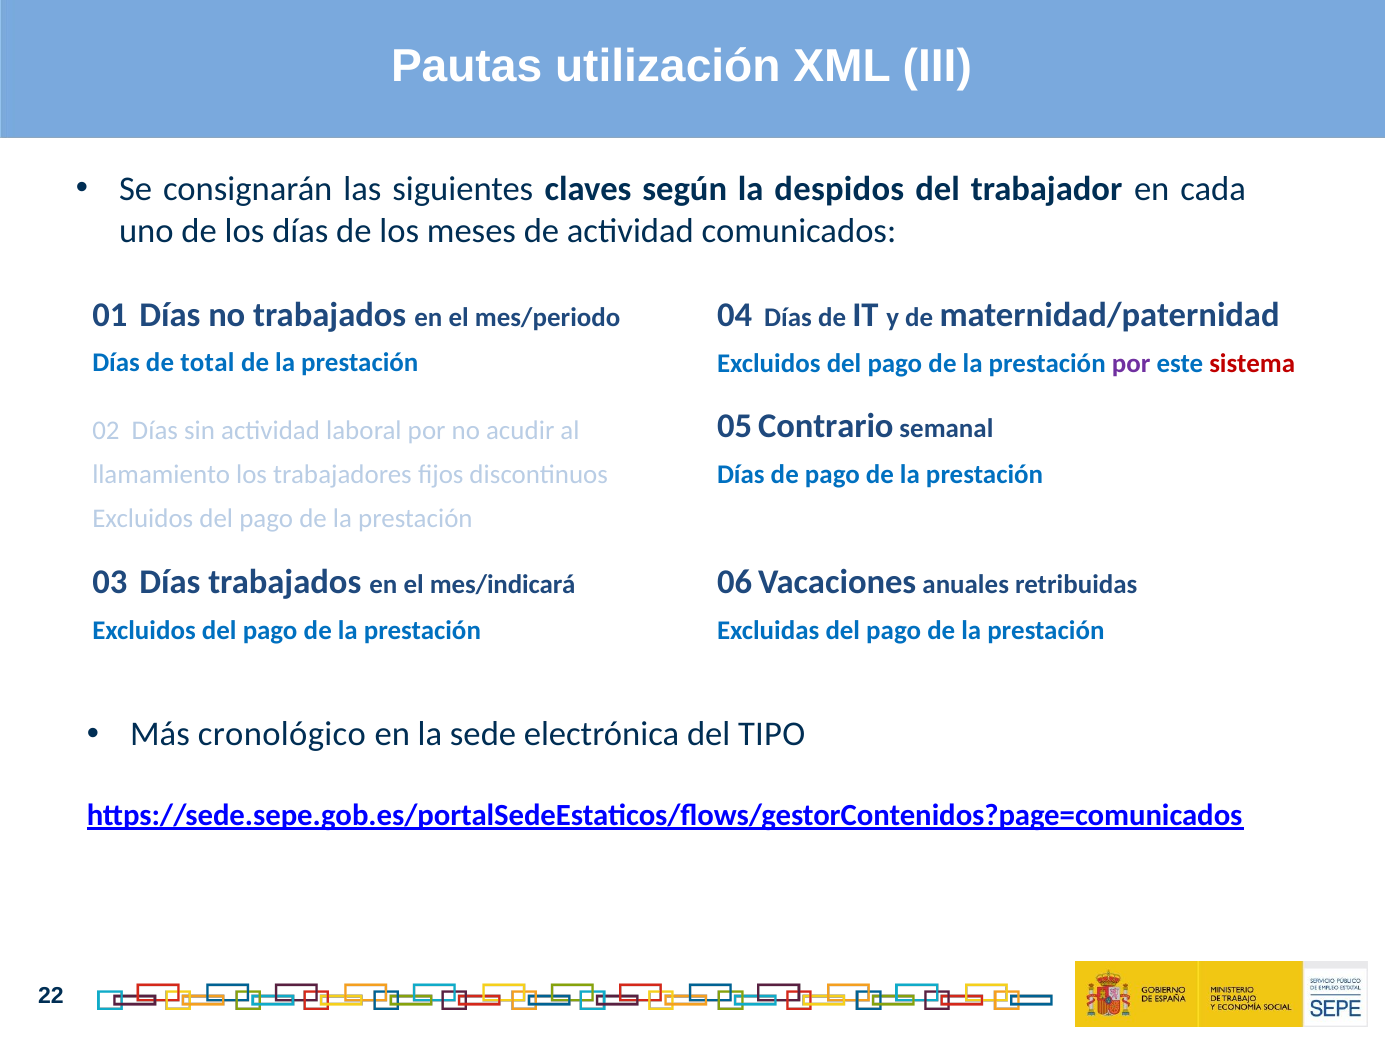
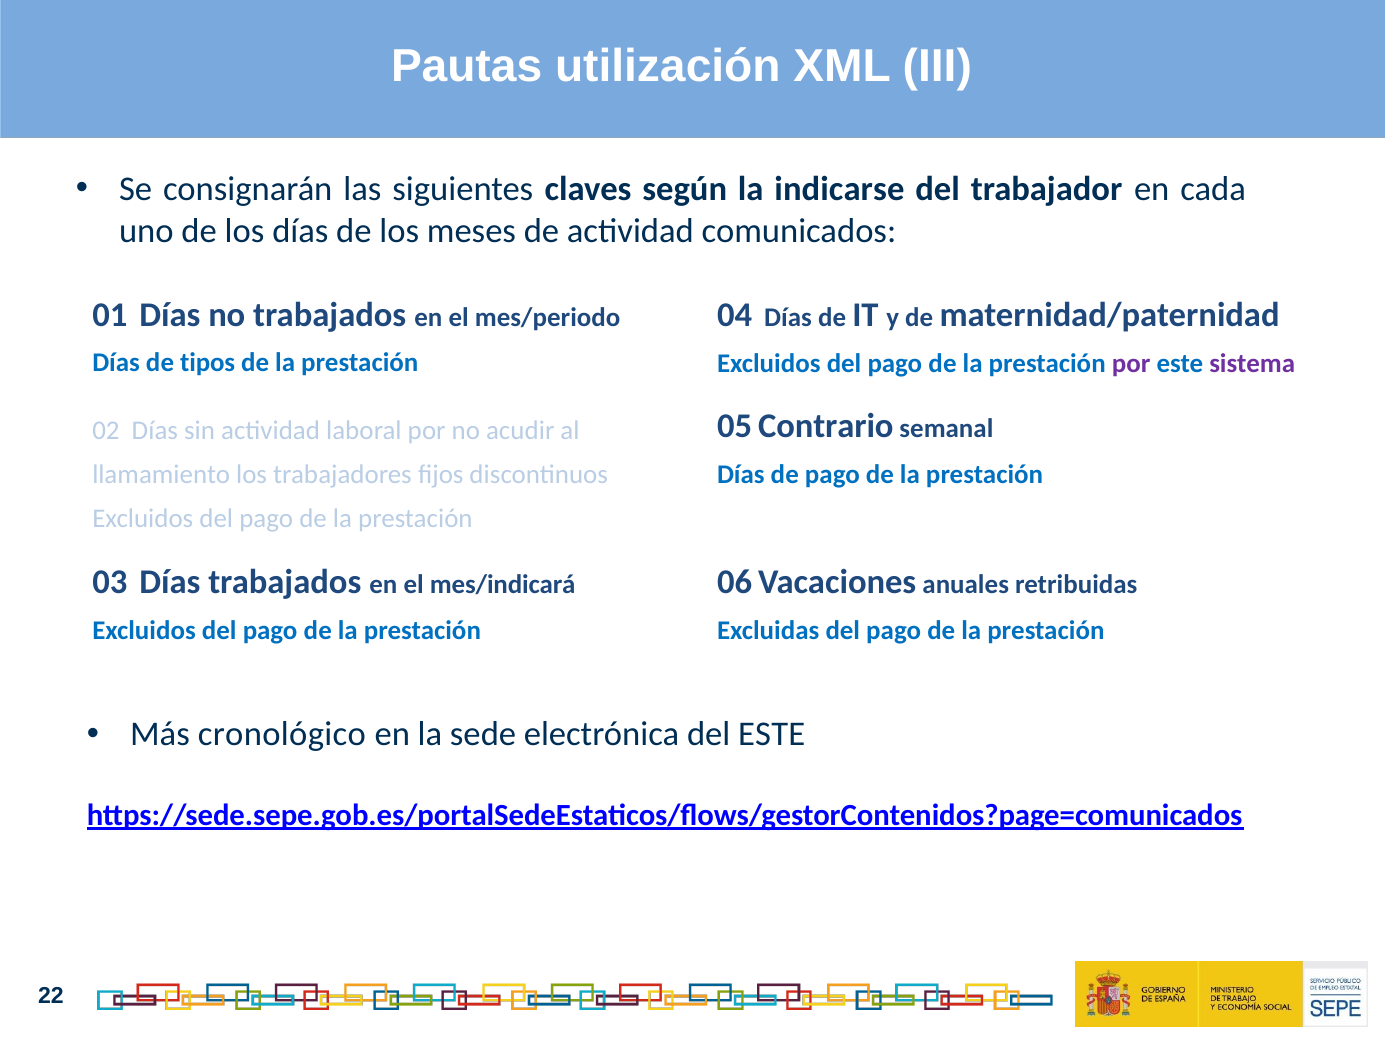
despidos: despidos -> indicarse (839, 189)
total: total -> tipos (208, 363)
sistema colour: red -> purple (1252, 363)
del TIPO: TIPO -> ESTE (772, 735)
